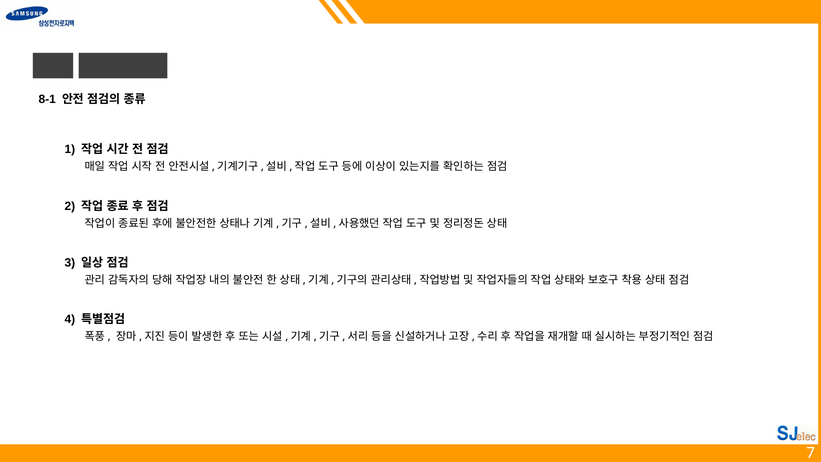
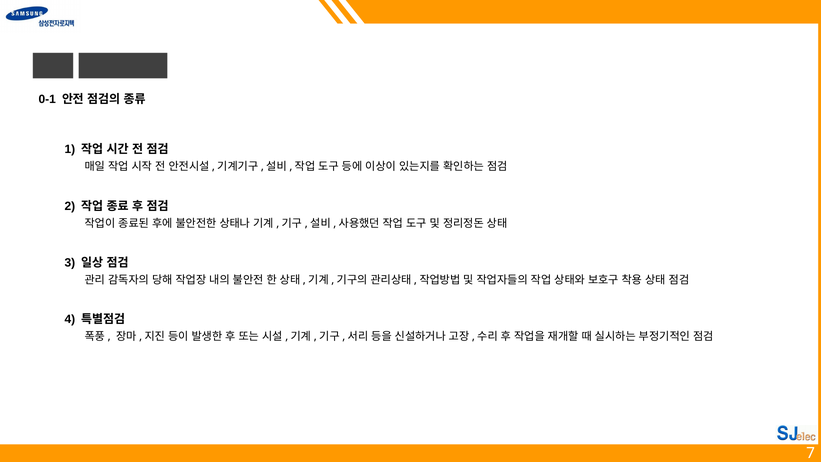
8-1: 8-1 -> 0-1 (47, 99)
